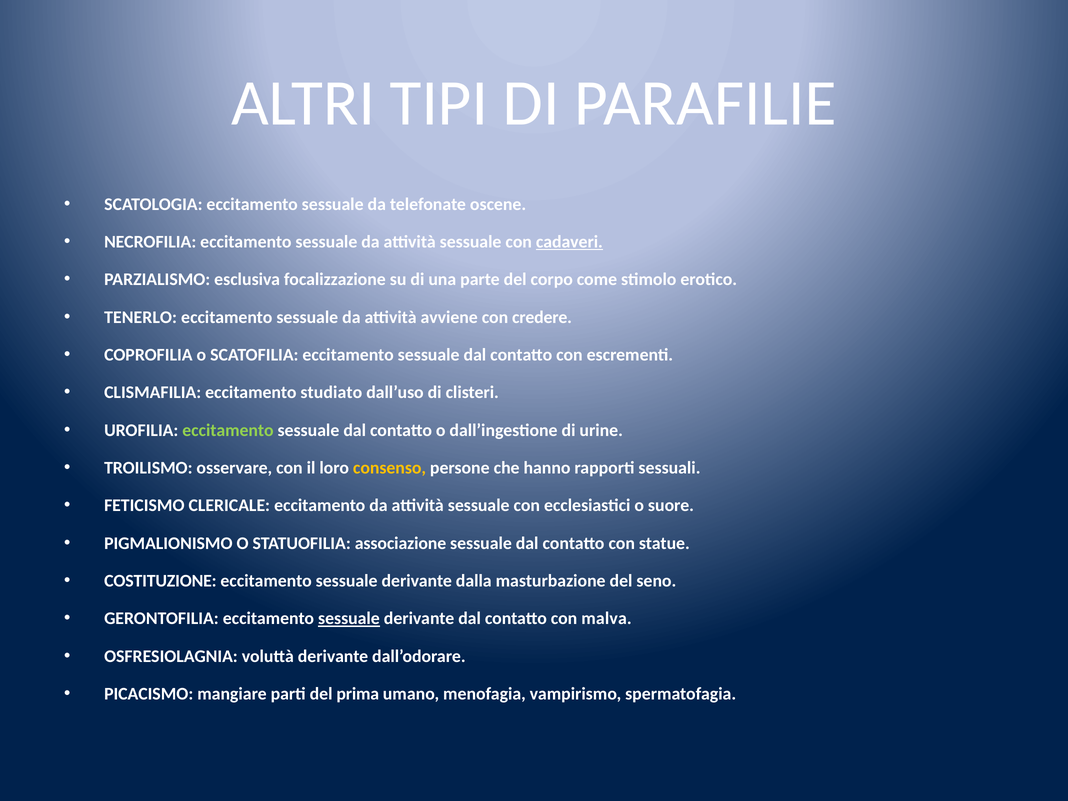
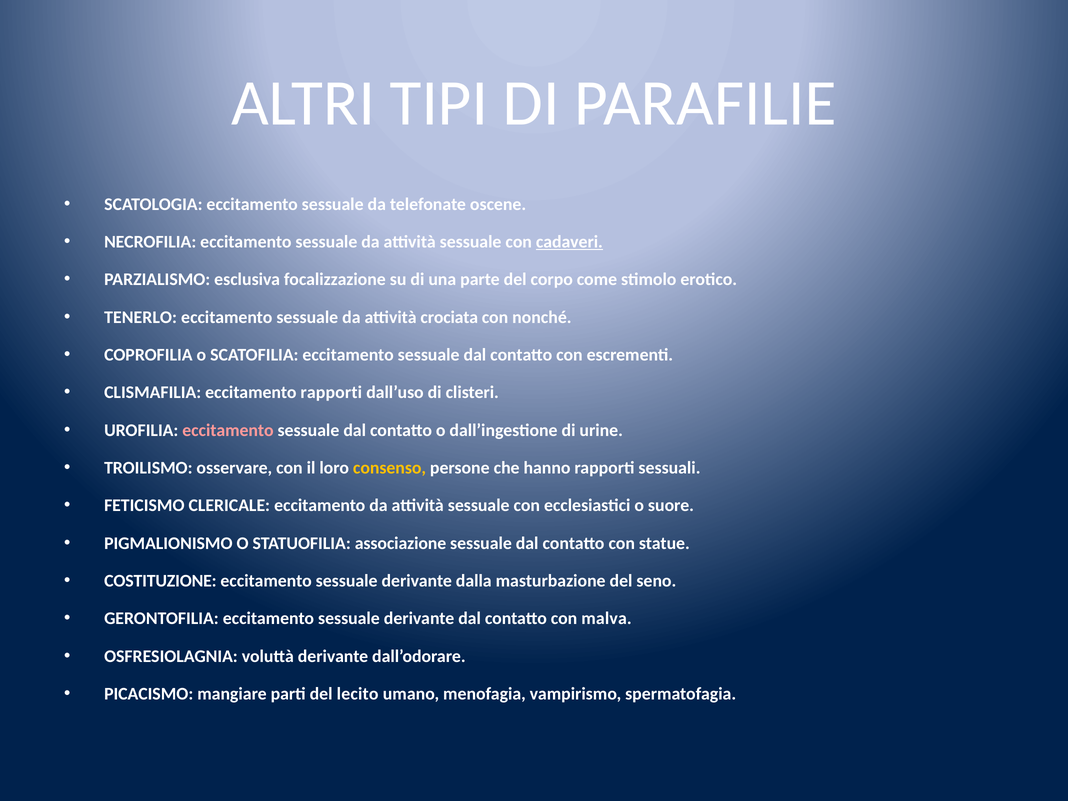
avviene: avviene -> crociata (449, 317)
credere: credere -> nonché (542, 317)
eccitamento studiato: studiato -> rapporti (331, 393)
eccitamento colour: light green -> pink (228, 430)
sessuale underline: present -> none (349, 619)
prima: prima -> lecito (358, 694)
